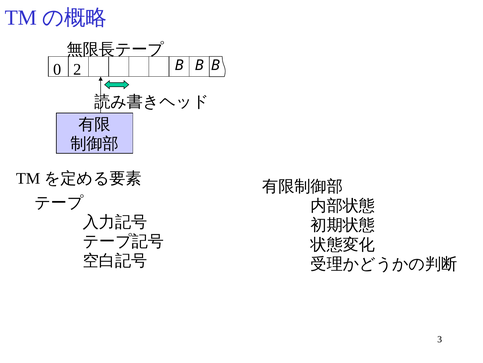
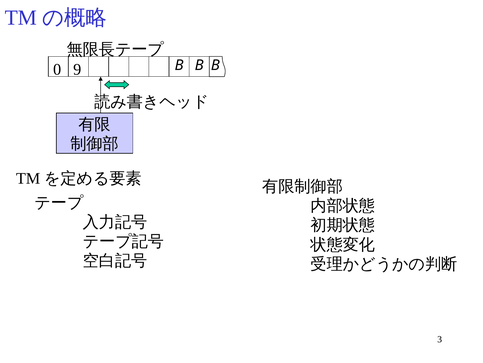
2: 2 -> 9 (77, 69)
